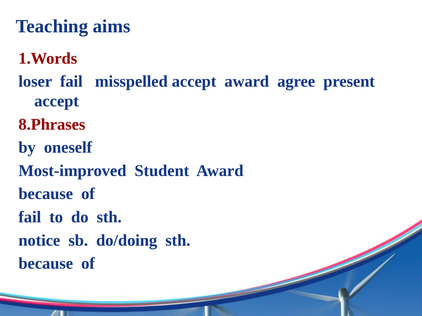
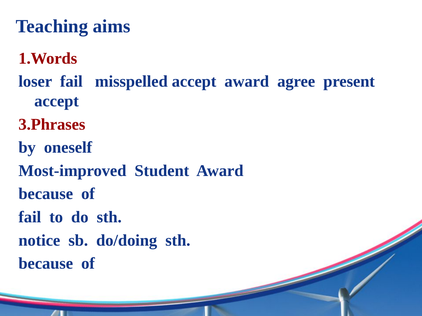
8.Phrases: 8.Phrases -> 3.Phrases (52, 125)
